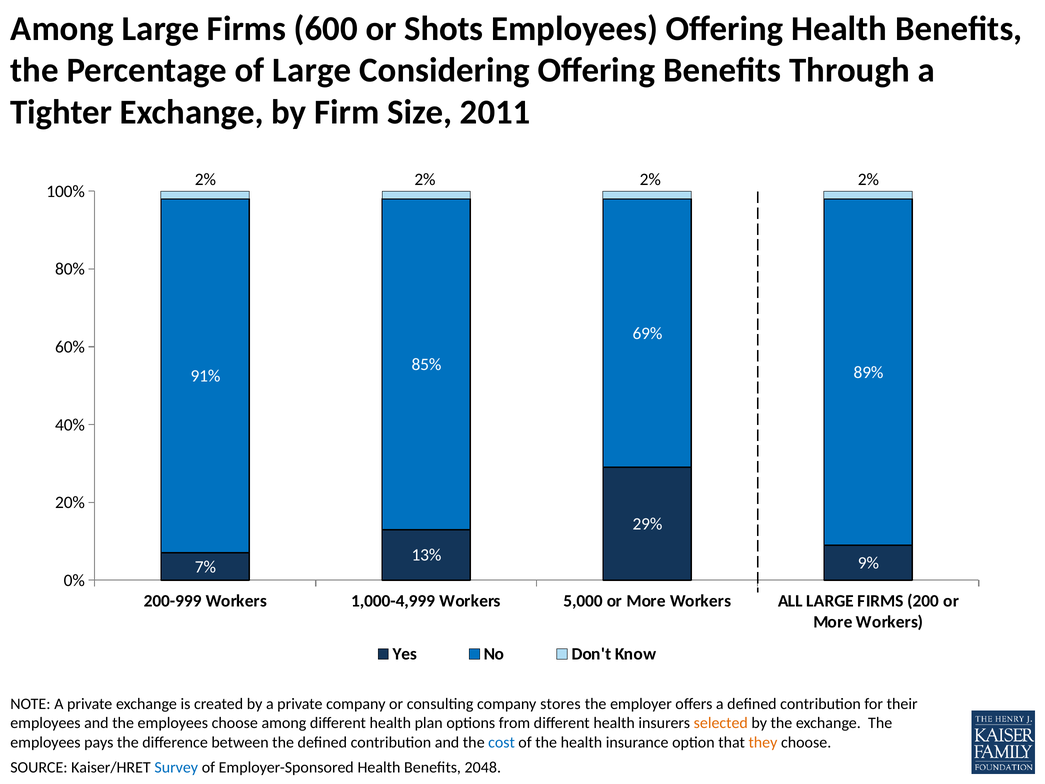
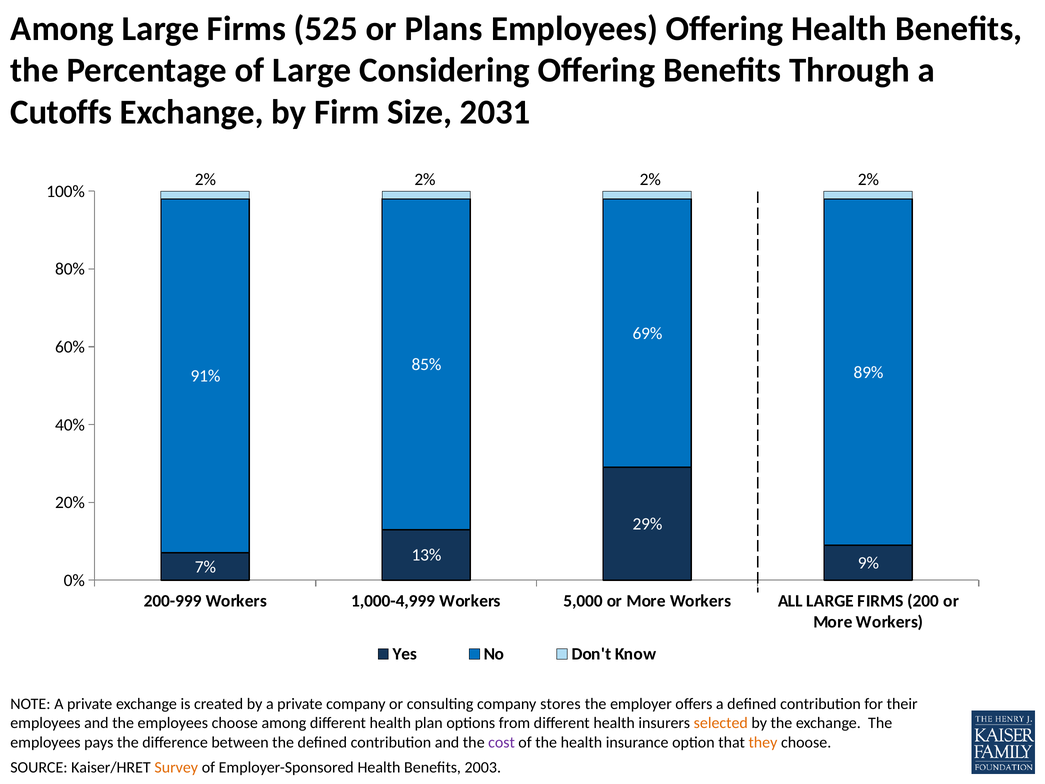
600: 600 -> 525 (326, 29)
Shots: Shots -> Plans (444, 29)
Tighter: Tighter -> Cutoffs (61, 112)
2011: 2011 -> 2031 (495, 112)
cost colour: blue -> purple (502, 742)
Survey colour: blue -> orange (176, 767)
2048: 2048 -> 2003 (483, 767)
